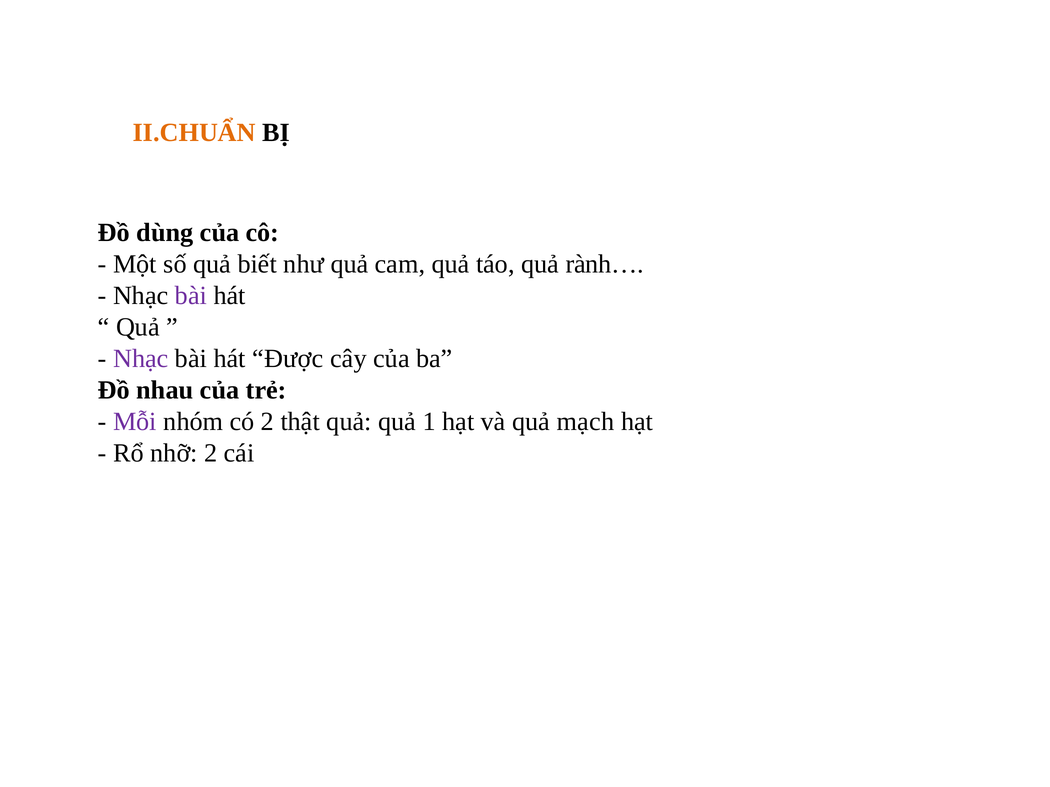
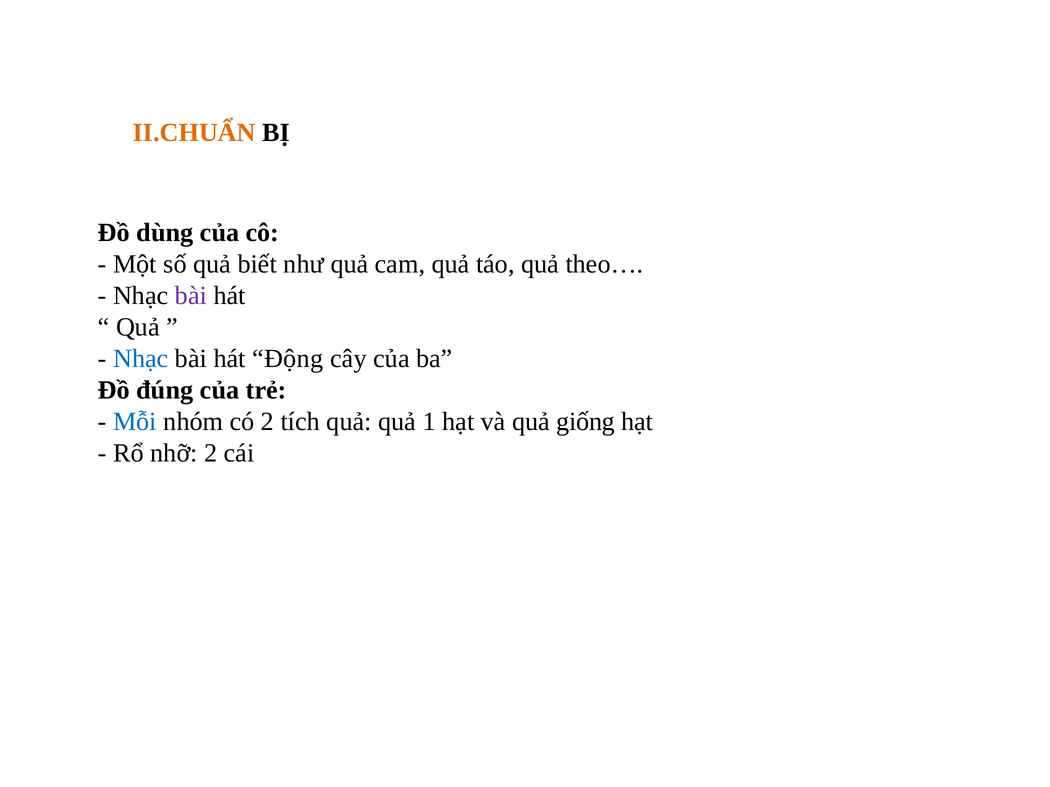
rành…: rành… -> theo… (605, 264)
Nhạc colour: purple -> blue (141, 359)
Được: Được -> Động (288, 359)
nhau: nhau -> đúng (165, 390)
Mỗi colour: purple -> blue (135, 422)
thật: thật -> tích (300, 422)
mạch: mạch -> giống (586, 422)
